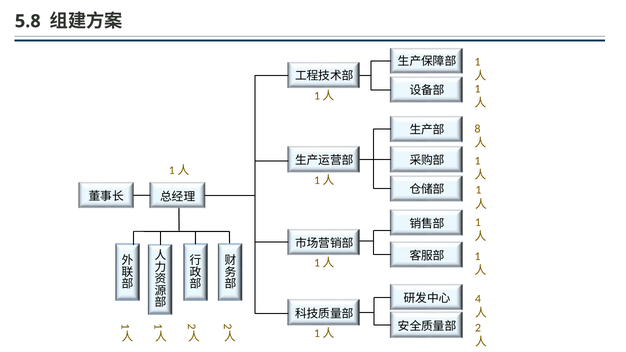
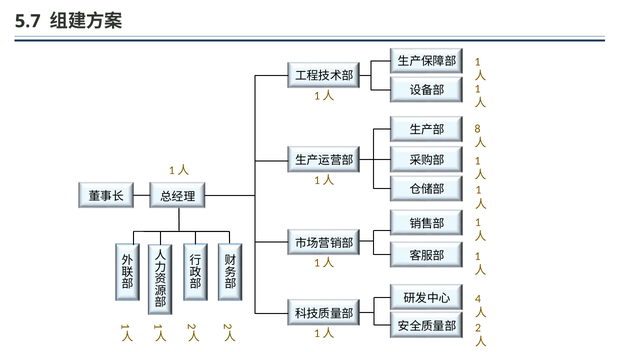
5.8: 5.8 -> 5.7 (28, 21)
